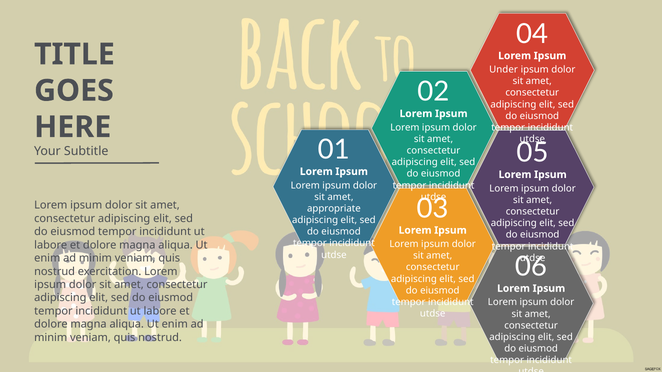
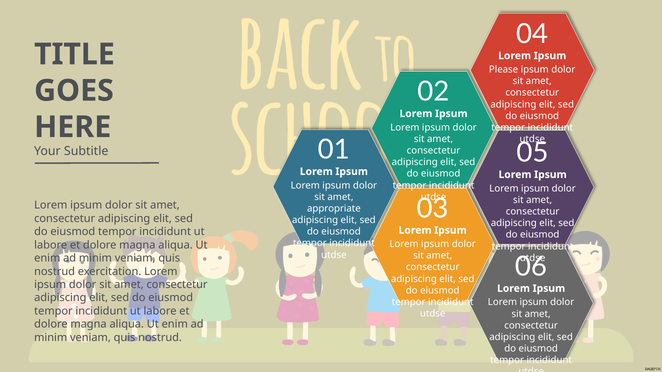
Under: Under -> Please (504, 70)
